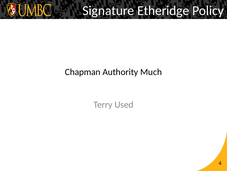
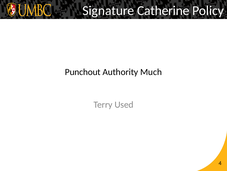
Etheridge: Etheridge -> Catherine (163, 11)
Chapman: Chapman -> Punchout (83, 72)
